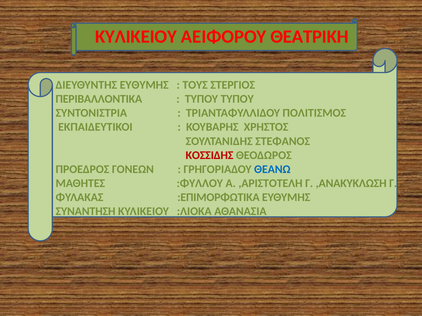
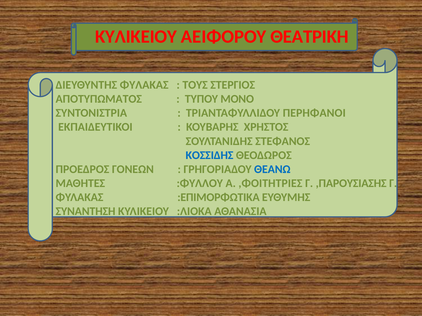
ΔΙΕΥΘΥΝΤΗΣ ΕΥΘΥΜΗΣ: ΕΥΘΥΜΗΣ -> ΦΥΛΑΚΑΣ (144, 85)
ΠΕΡΙΒΑΛΛΟΝΤΙΚΑ: ΠΕΡΙΒΑΛΛΟΝΤΙΚΑ -> ΑΠΟΤΥΠΩΜΑΤΟΣ (99, 99)
ΤΥΠΟΥ ΤΥΠΟΥ: ΤΥΠΟΥ -> ΜΟΝΟ (237, 99)
ΠΟΛΙΤΙΣΜΟΣ: ΠΟΛΙΤΙΣΜΟΣ -> ΠΕΡΗΦΑΝΟΙ (314, 113)
ΚΟΣΣΙΔΗΣ colour: red -> blue (210, 155)
,ΑΡΙΣΤΟΤΕΛΗ: ,ΑΡΙΣΤΟΤΕΛΗ -> ,ΦΟΙΤΗΤΡΙΕΣ (270, 184)
,ΑΝΑΚΥΚΛΩΣΗ: ,ΑΝΑΚΥΚΛΩΣΗ -> ,ΠΑΡΟΥΣΙΑΣΗΣ (351, 184)
